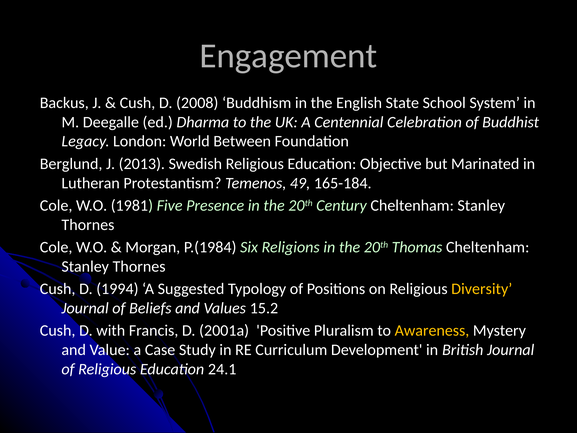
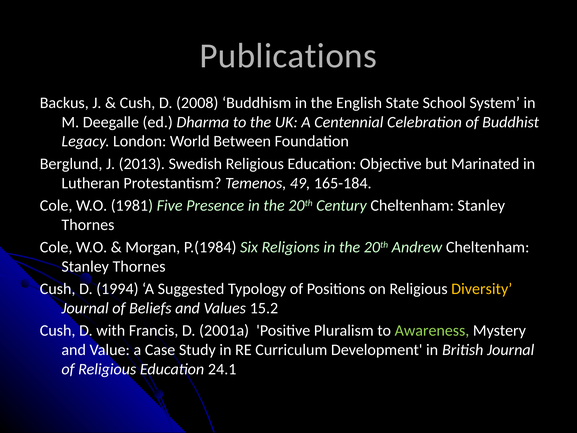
Engagement: Engagement -> Publications (288, 56)
Thomas: Thomas -> Andrew (417, 247)
Awareness colour: yellow -> light green (432, 330)
